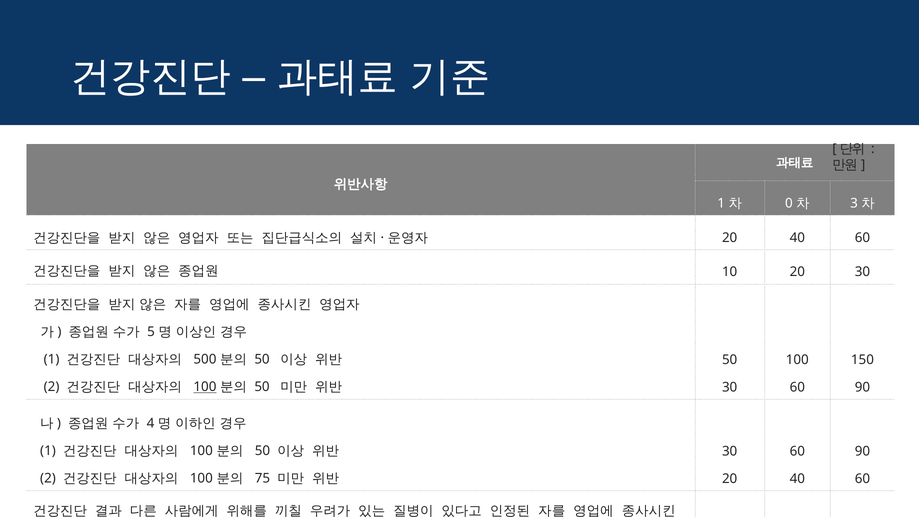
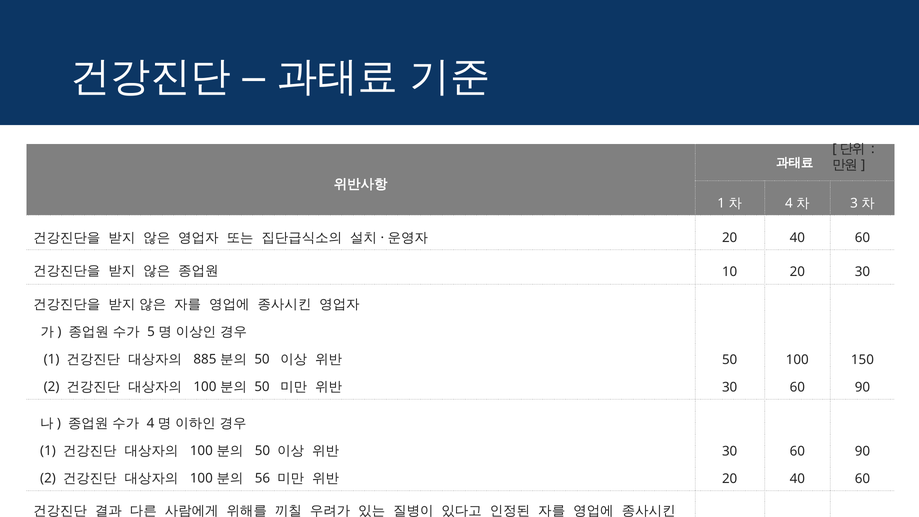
0: 0 -> 4 (789, 203)
500: 500 -> 885 (205, 359)
100 underline: present -> none (205, 387)
75: 75 -> 56 (263, 478)
